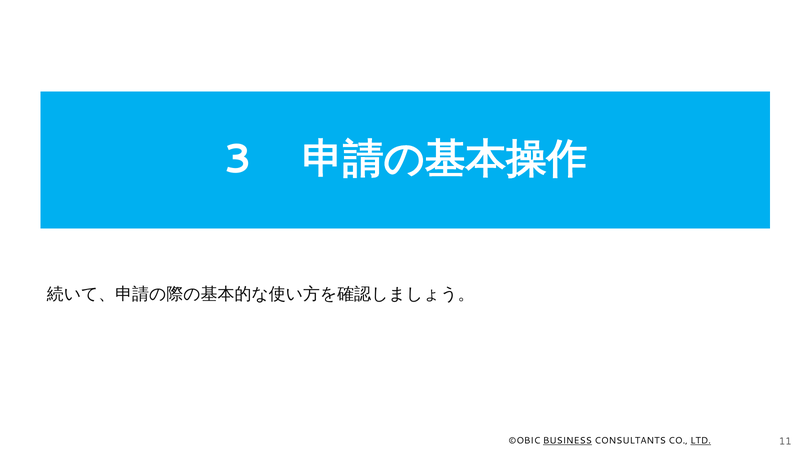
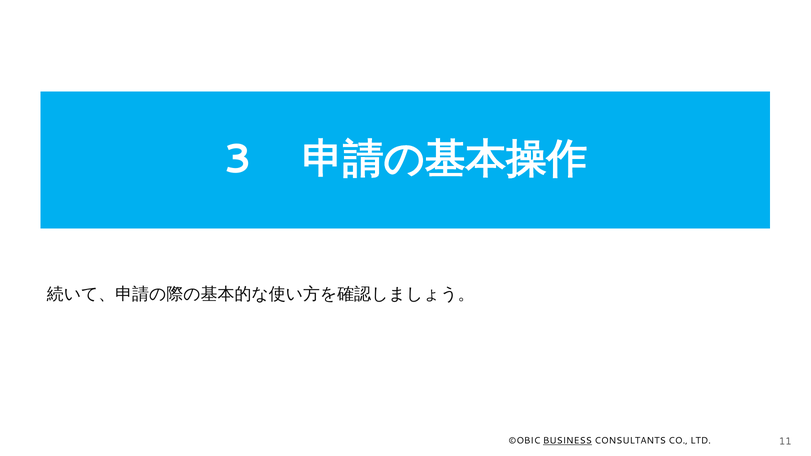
LTD underline: present -> none (701, 441)
